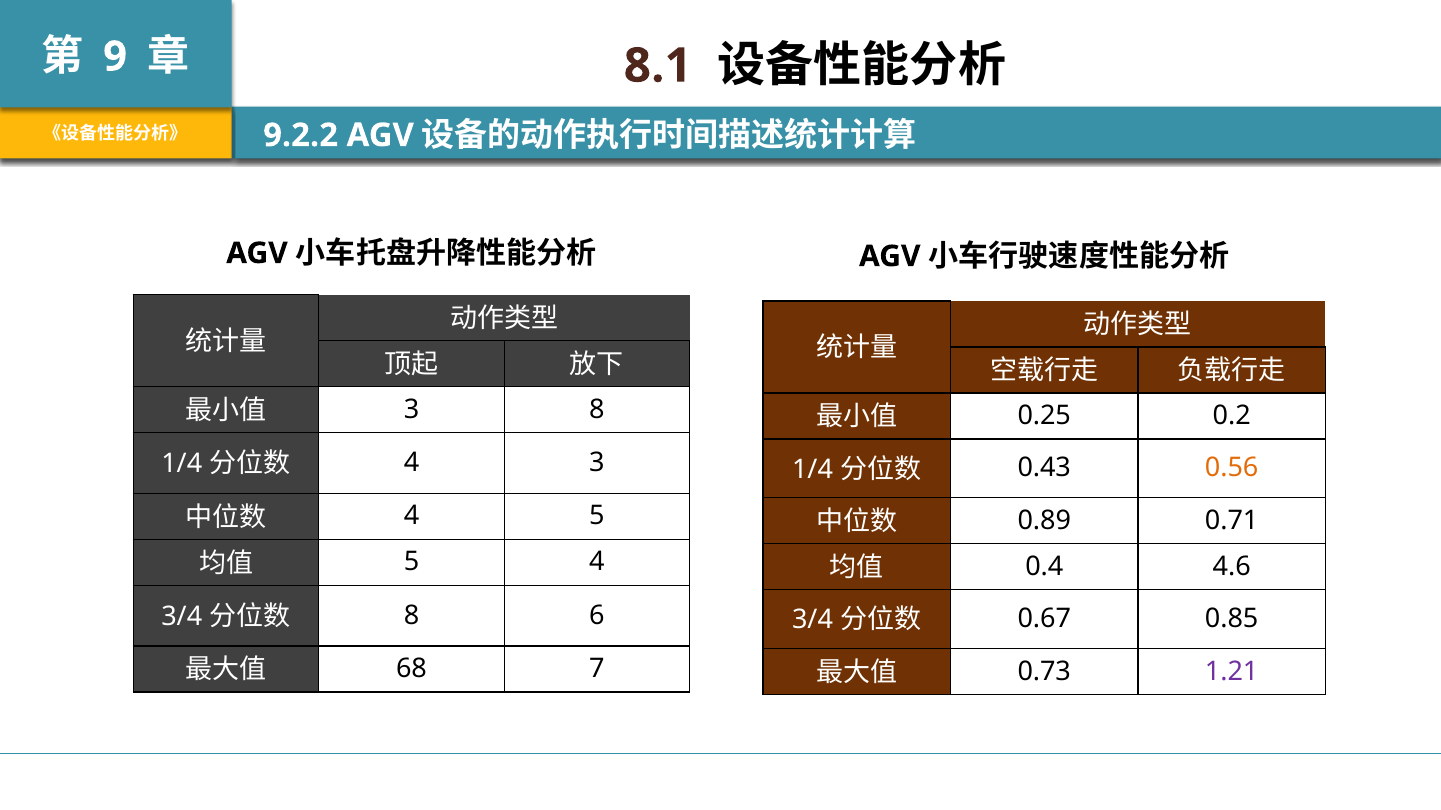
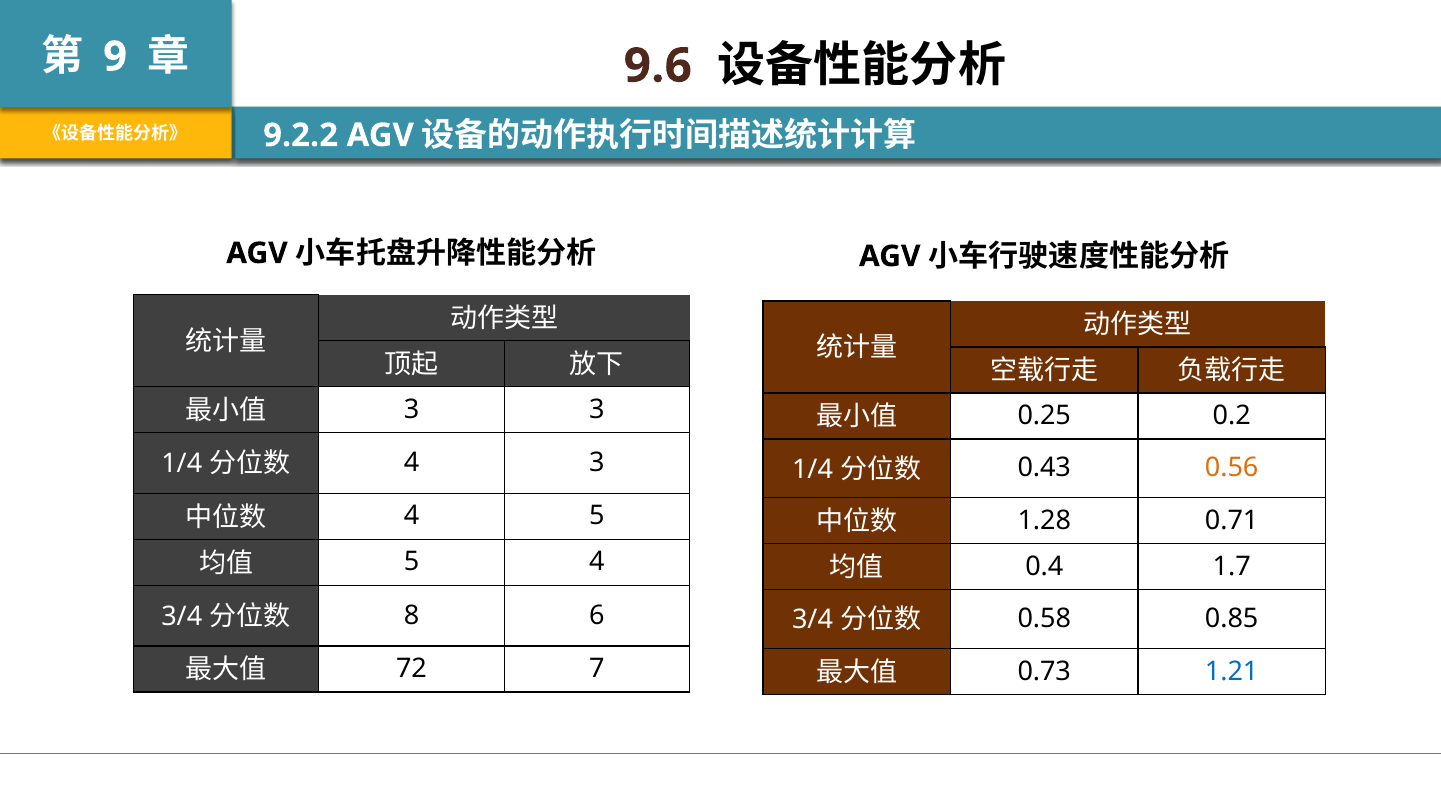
8.1: 8.1 -> 9.6 (658, 66)
3 8: 8 -> 3 (597, 410)
0.89: 0.89 -> 1.28 (1044, 521)
4.6: 4.6 -> 1.7 (1232, 567)
0.67: 0.67 -> 0.58 (1044, 619)
68: 68 -> 72 (411, 669)
1.21 colour: purple -> blue (1232, 672)
